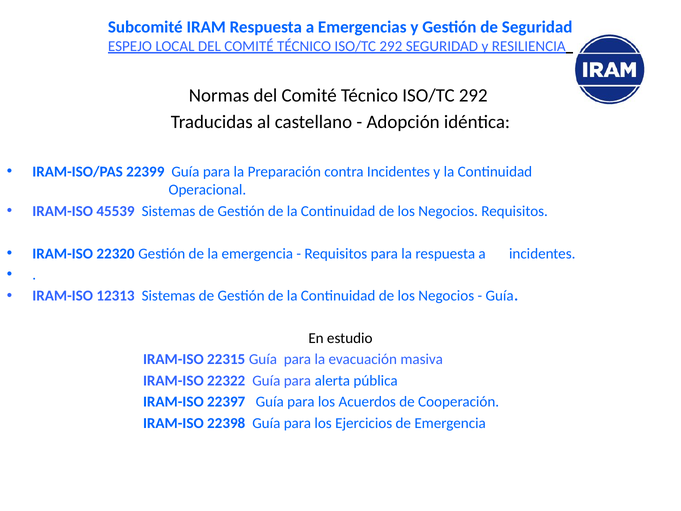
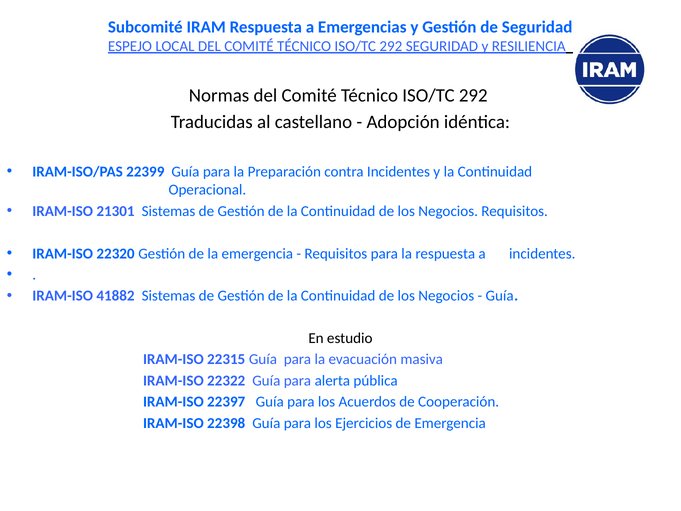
45539: 45539 -> 21301 (116, 211)
12313: 12313 -> 41882 (116, 296)
